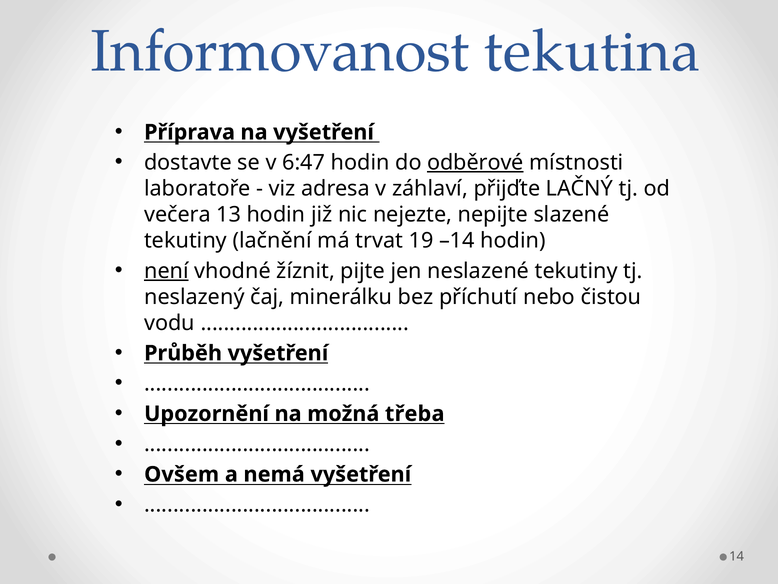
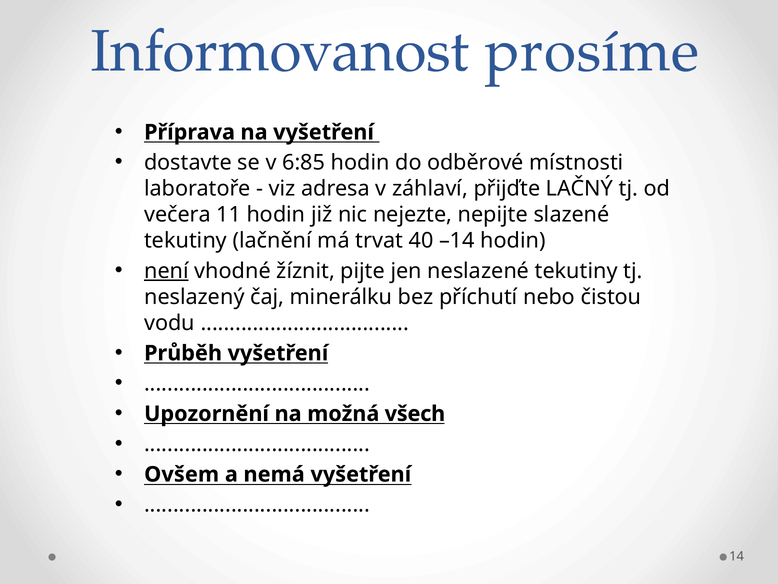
tekutina: tekutina -> prosíme (592, 51)
6:47: 6:47 -> 6:85 (304, 162)
odběrové underline: present -> none (475, 162)
13: 13 -> 11 (229, 214)
19: 19 -> 40 (421, 240)
třeba: třeba -> všech (415, 413)
